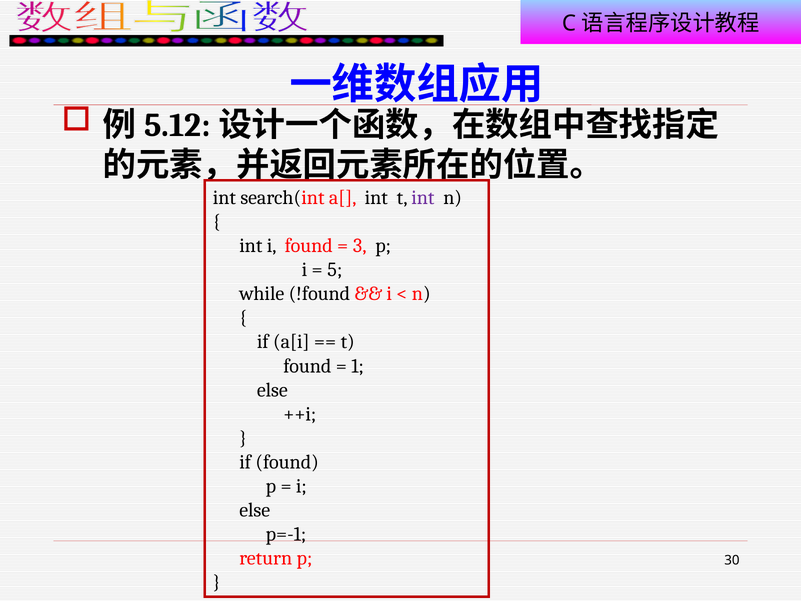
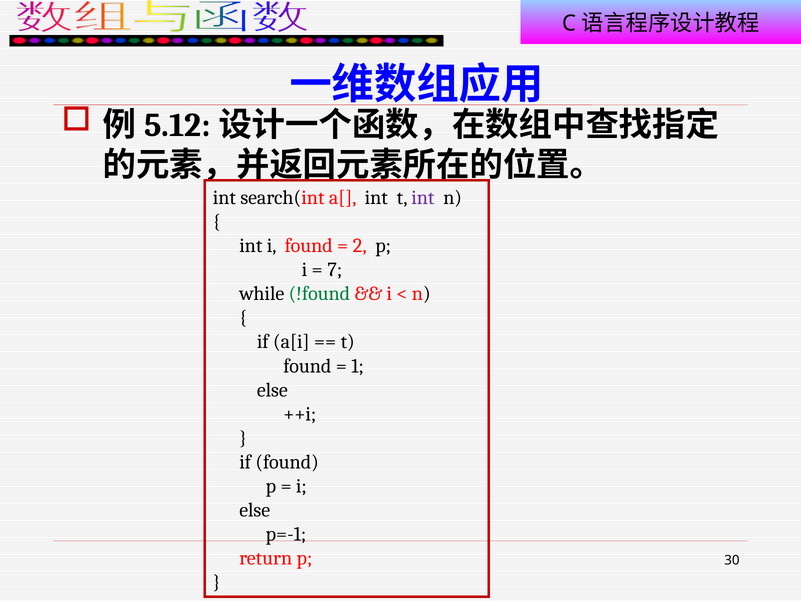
3: 3 -> 2 (360, 246)
5: 5 -> 7 (335, 270)
!found colour: black -> green (319, 294)
